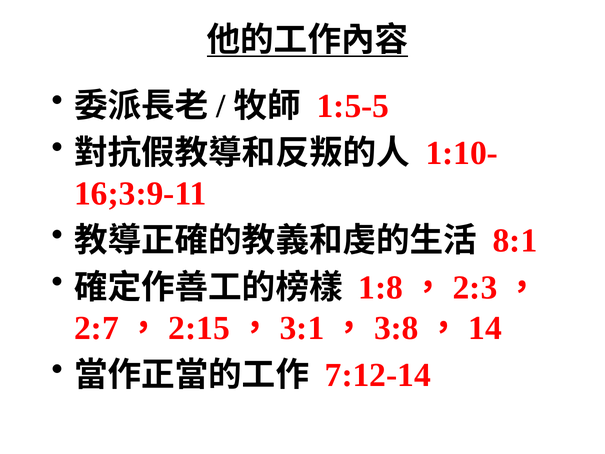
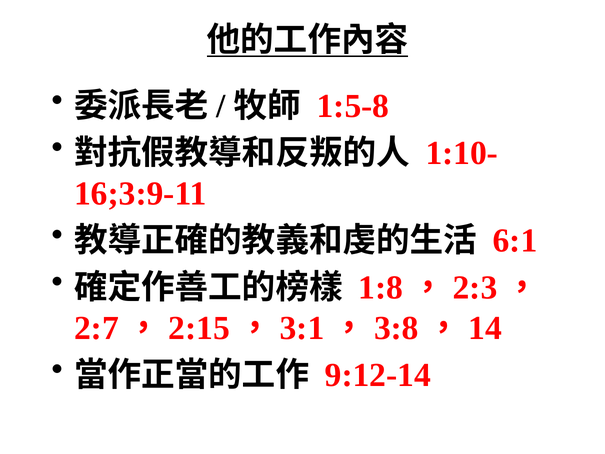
1:5-5: 1:5-5 -> 1:5-8 (353, 106)
8:1: 8:1 -> 6:1 (515, 241)
7:12-14: 7:12-14 -> 9:12-14 (378, 375)
